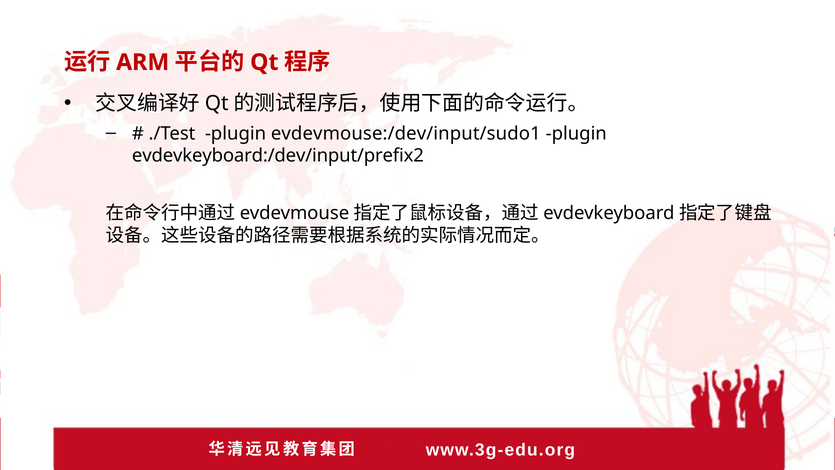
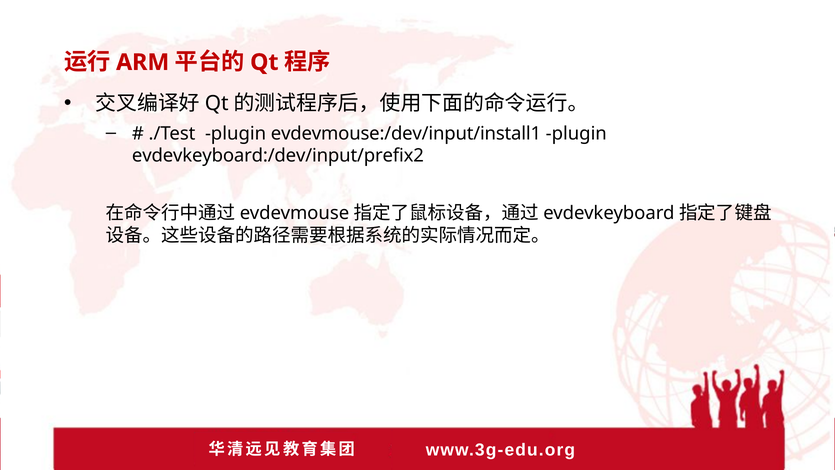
evdevmouse:/dev/input/sudo1: evdevmouse:/dev/input/sudo1 -> evdevmouse:/dev/input/install1 (406, 133)
